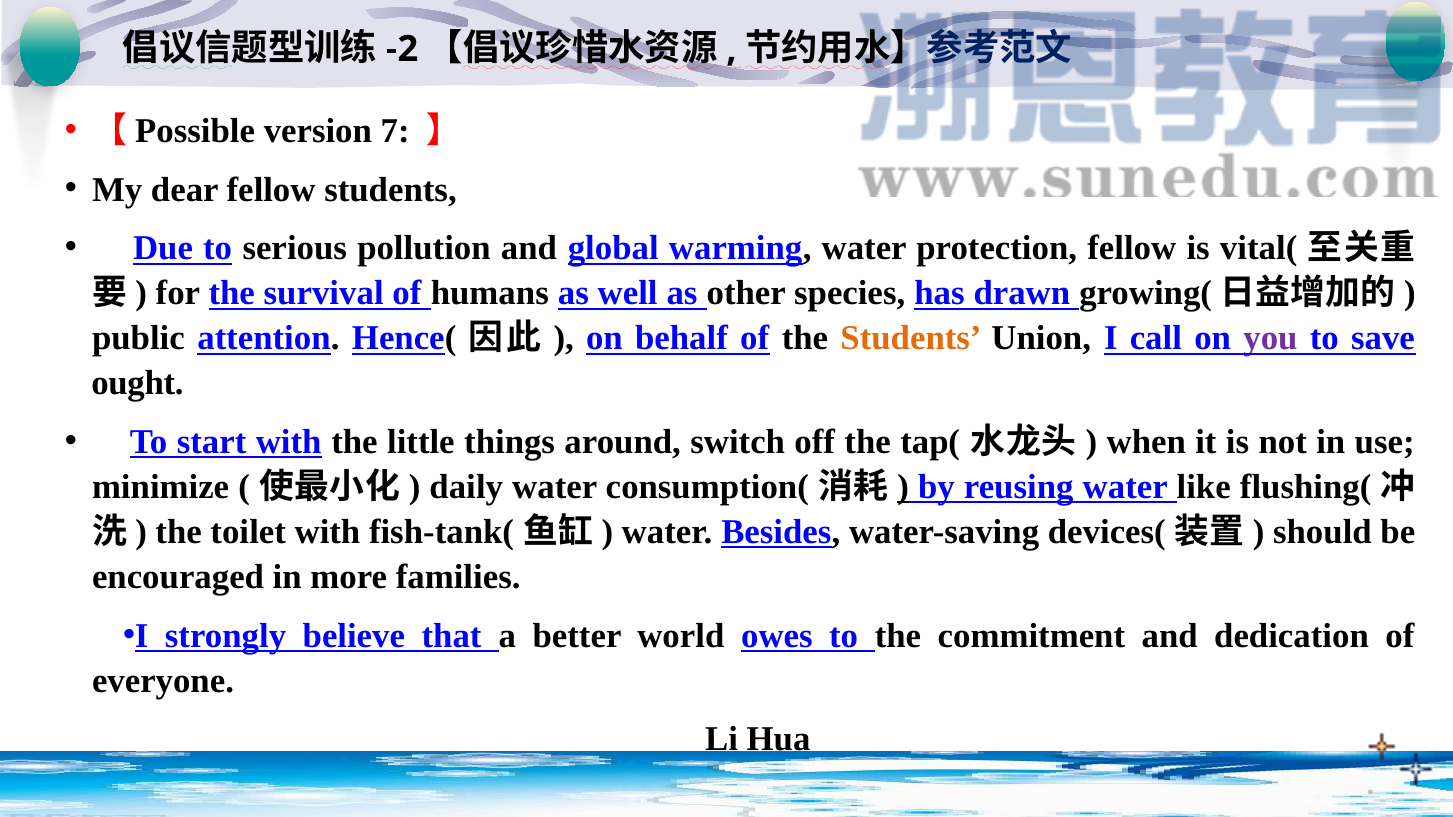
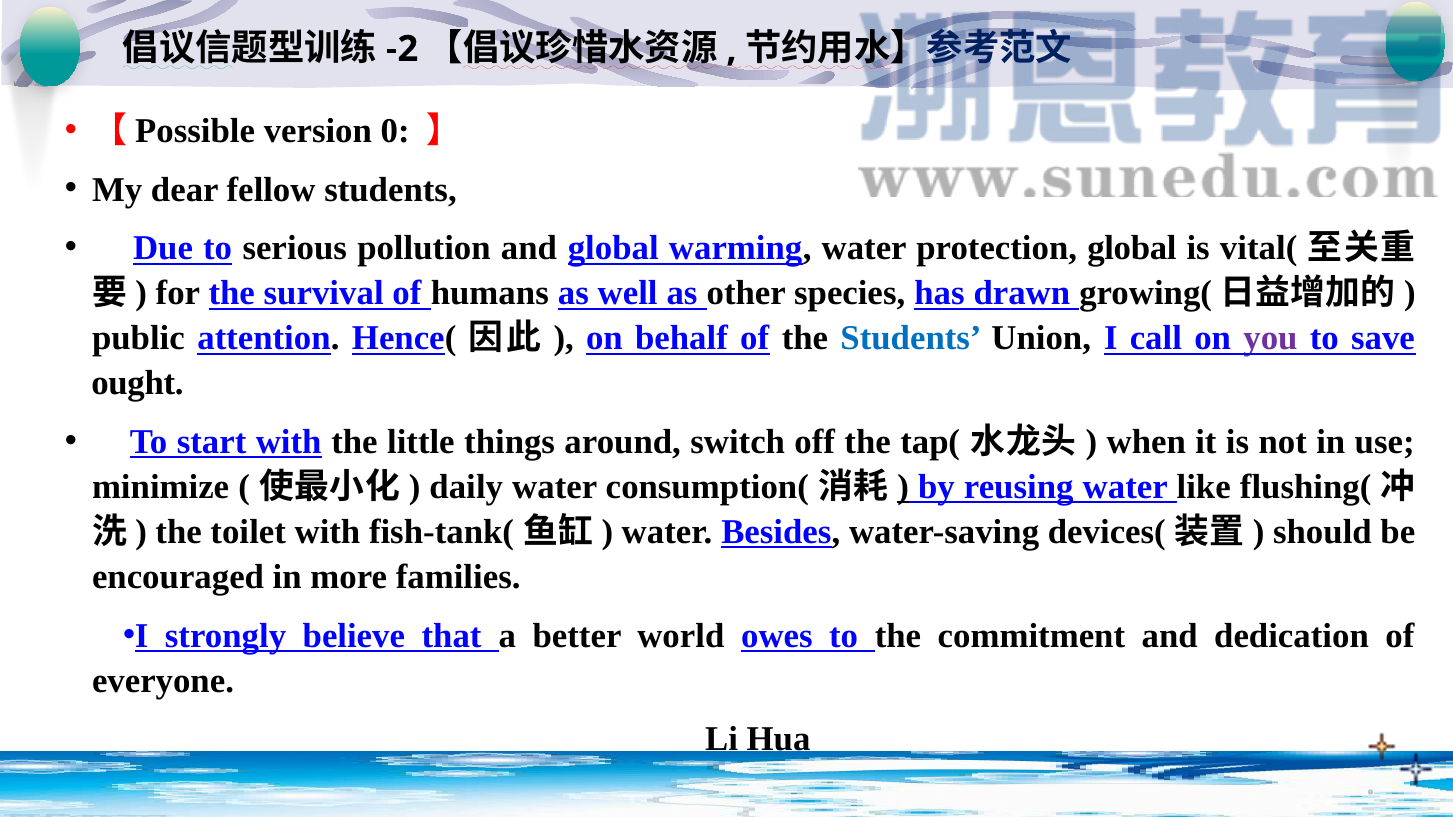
7: 7 -> 0 (395, 131)
protection fellow: fellow -> global (1132, 248)
Students colour: orange -> blue (911, 338)
